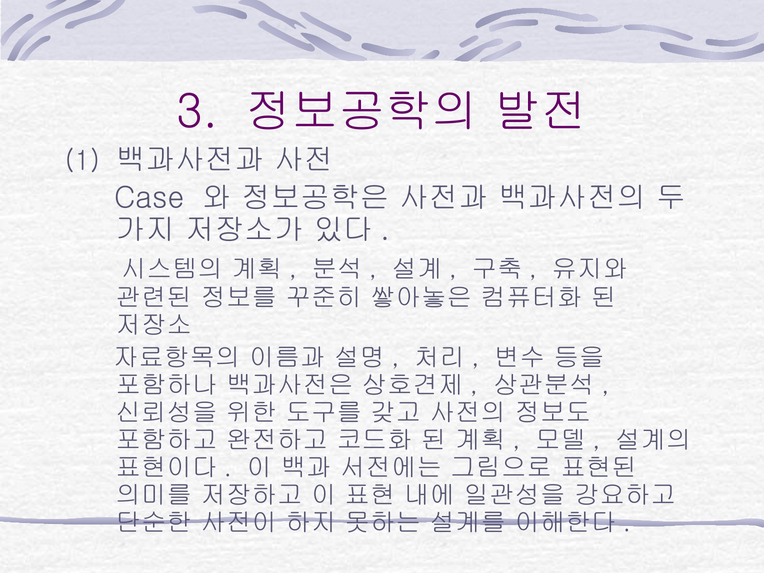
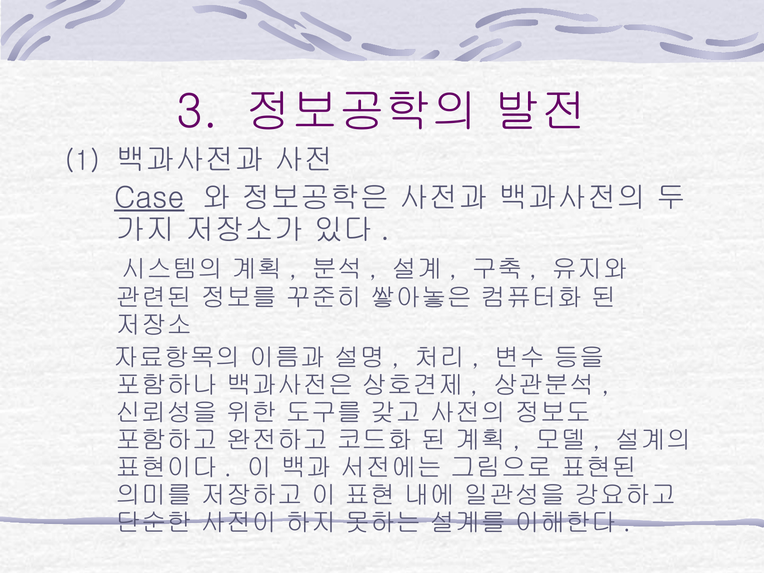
Case underline: none -> present (149, 198)
